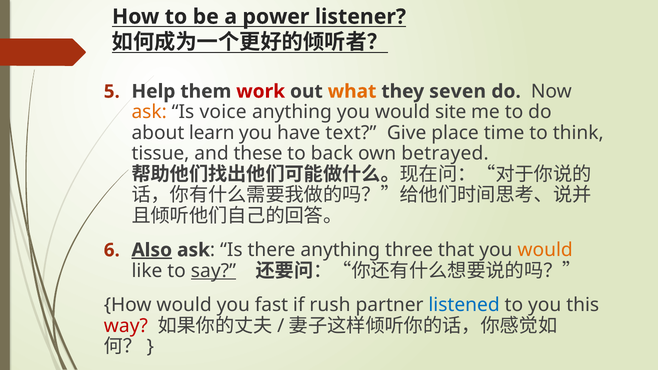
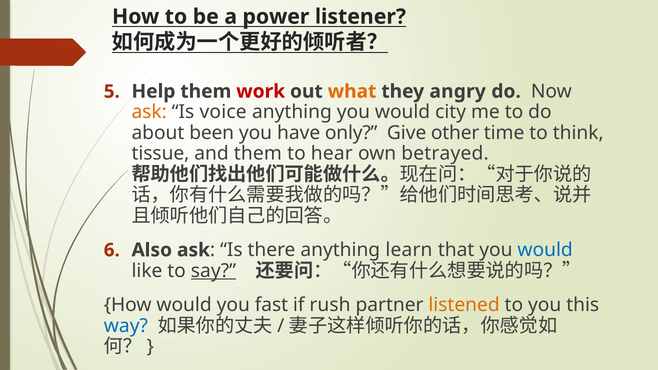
seven: seven -> angry (458, 91)
site: site -> city (451, 112)
learn: learn -> been (212, 133)
text: text -> only (351, 133)
place: place -> other (455, 133)
and these: these -> them (258, 154)
back: back -> hear (332, 154)
Also underline: present -> none (152, 250)
three: three -> learn (409, 250)
would colour: orange -> blue (545, 250)
listened colour: blue -> orange (464, 305)
way colour: red -> blue (126, 326)
